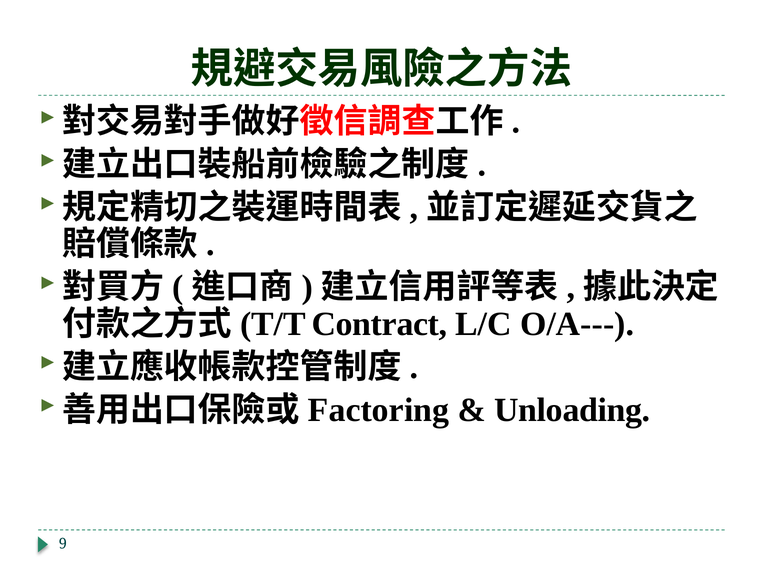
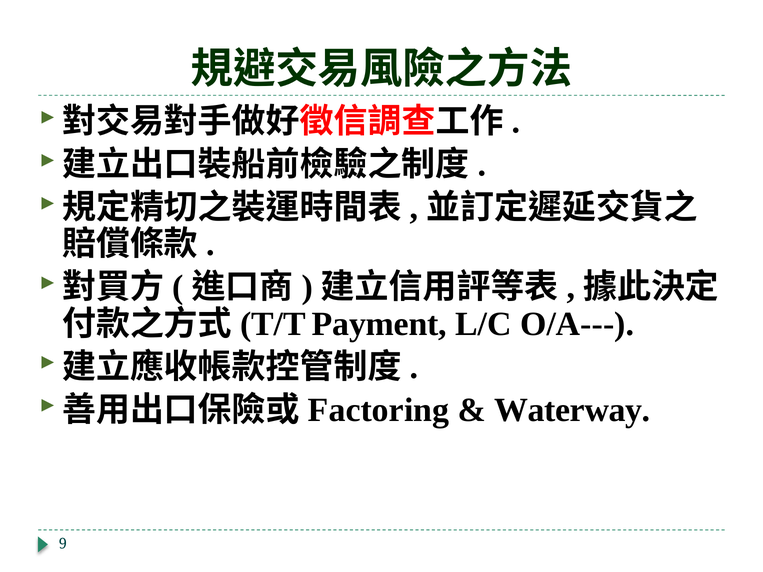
Contract: Contract -> Payment (379, 324)
Unloading: Unloading -> Waterway (572, 410)
